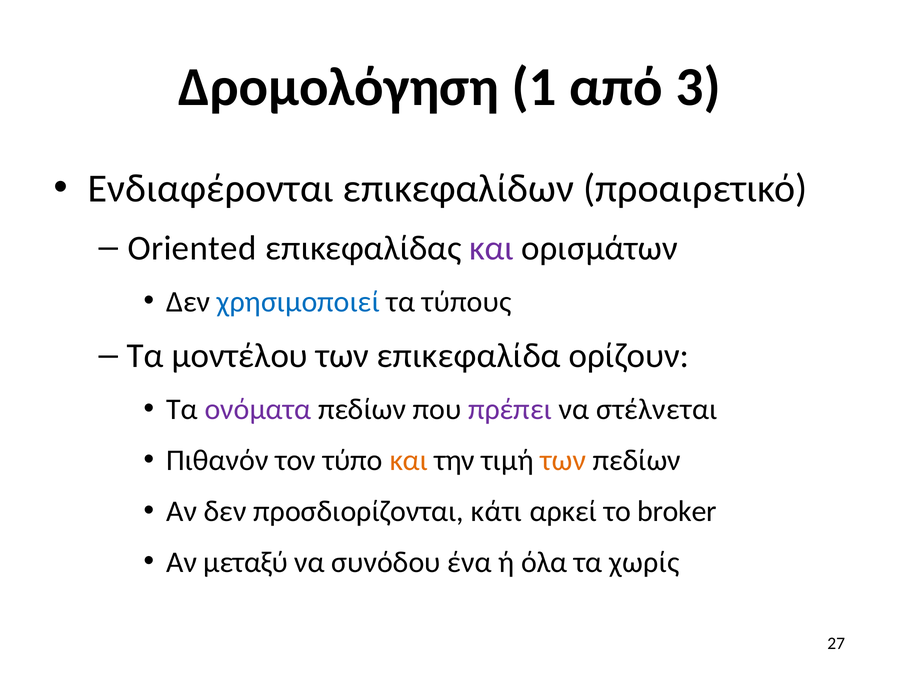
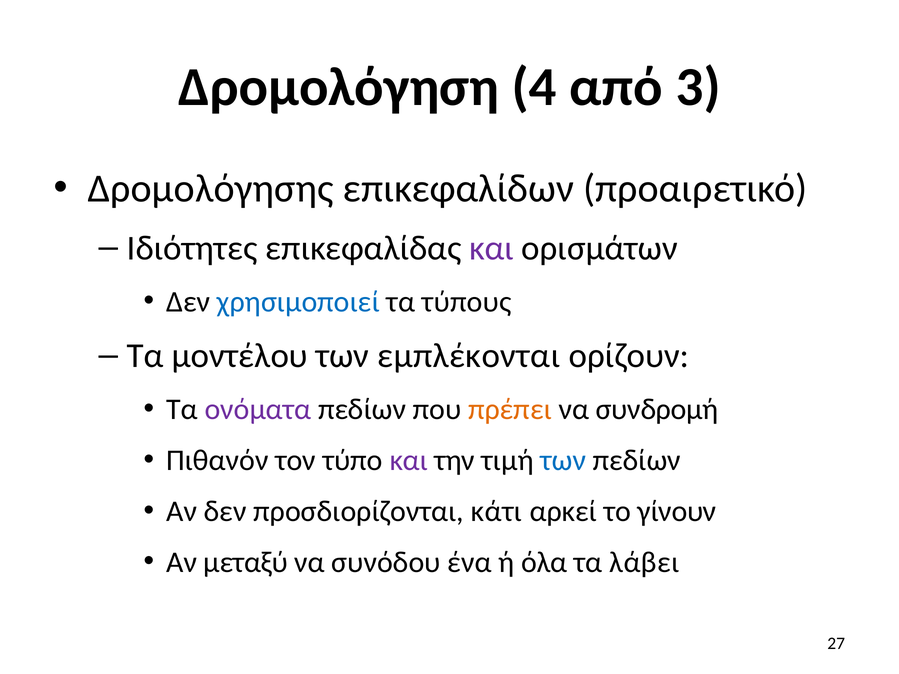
1: 1 -> 4 (534, 87)
Ενδιαφέρονται: Ενδιαφέρονται -> Δρομολόγησης (211, 189)
Oriented: Oriented -> Ιδιότητες (192, 248)
επικεφαλίδα: επικεφαλίδα -> εμπλέκονται (469, 356)
πρέπει colour: purple -> orange (510, 410)
στέλνεται: στέλνεται -> συνδρομή (657, 410)
και colour: orange -> purple (409, 461)
των colour: orange -> blue (563, 461)
broker: broker -> γίνουν (677, 512)
χωρίς: χωρίς -> λάβει (644, 562)
